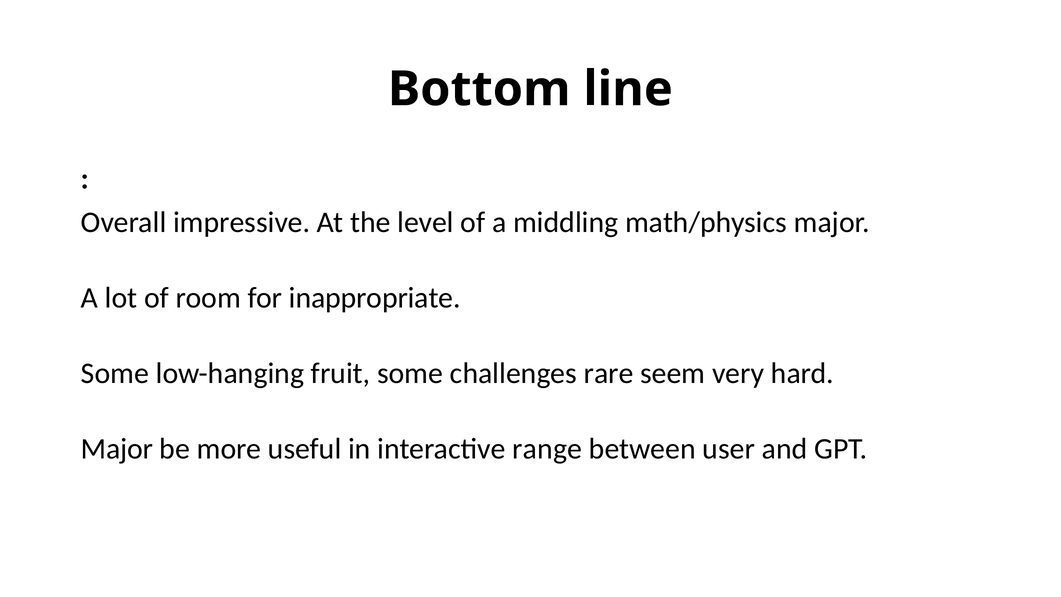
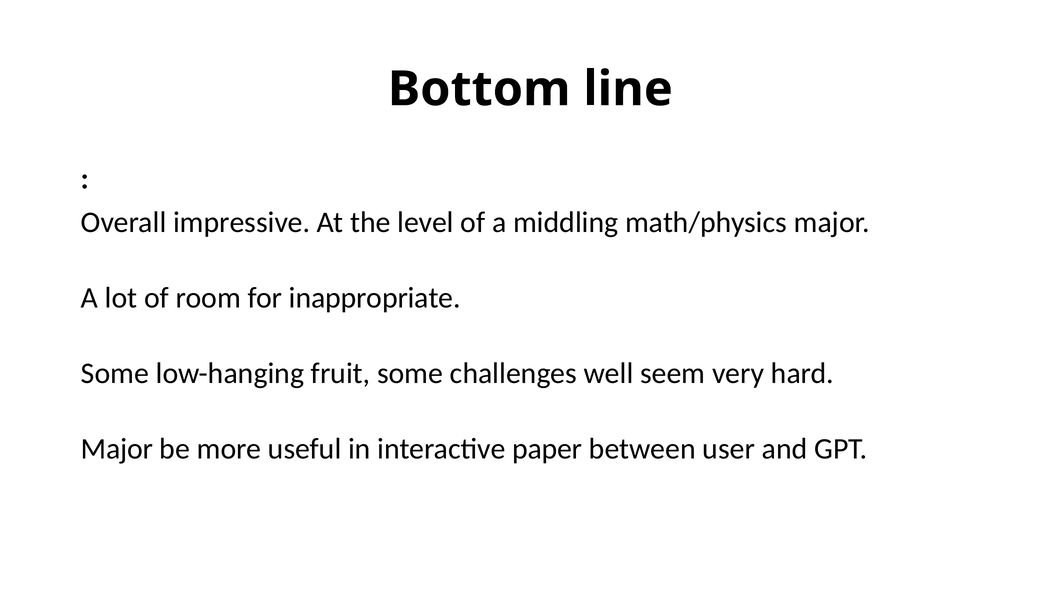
rare: rare -> well (609, 373)
range: range -> paper (547, 449)
